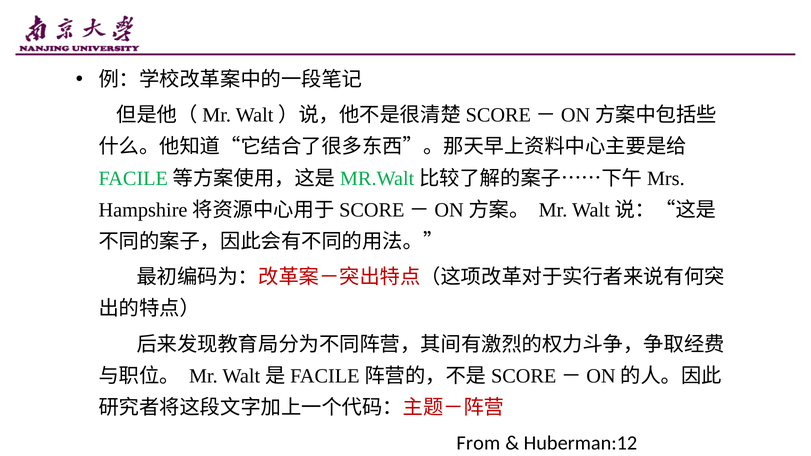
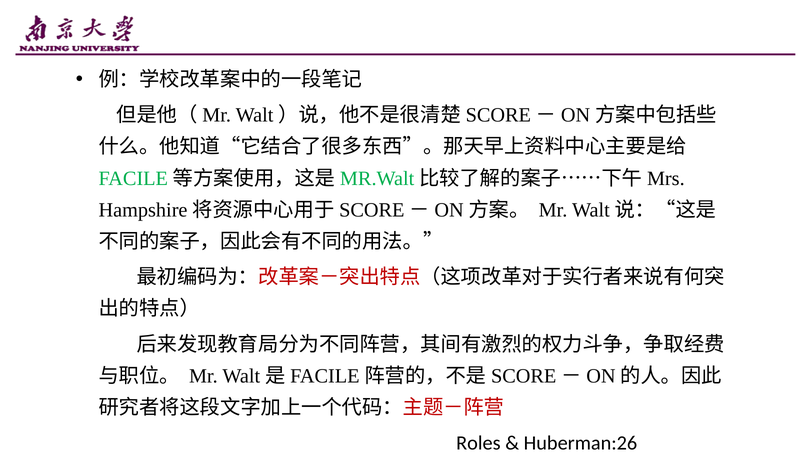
From: From -> Roles (478, 443)
Huberman:12: Huberman:12 -> Huberman:26 (580, 443)
